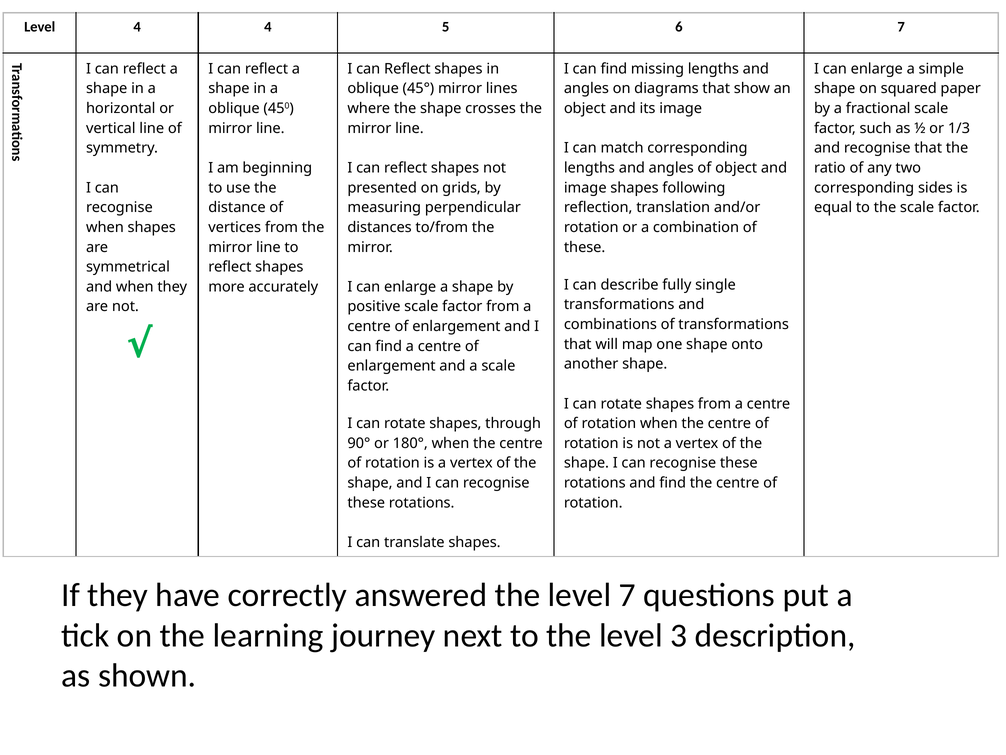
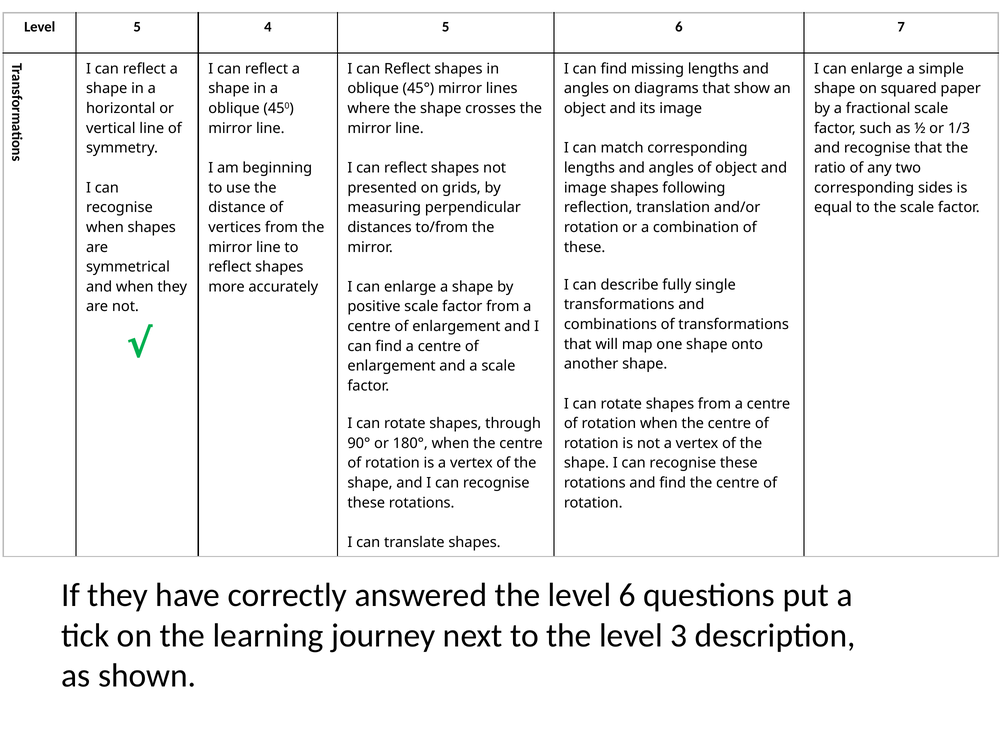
Level 4: 4 -> 5 (137, 27)
level 7: 7 -> 6 (627, 595)
